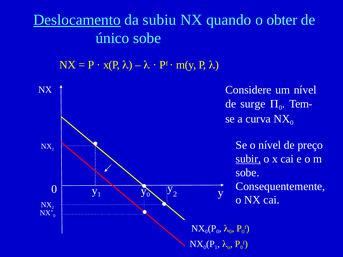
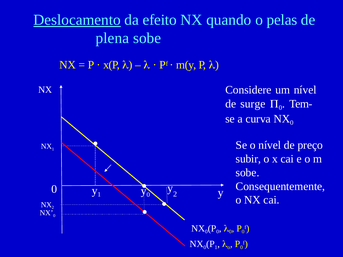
subiu: subiu -> efeito (160, 20)
obter: obter -> pelas (282, 20)
único: único -> plena (112, 38)
subir underline: present -> none (248, 159)
